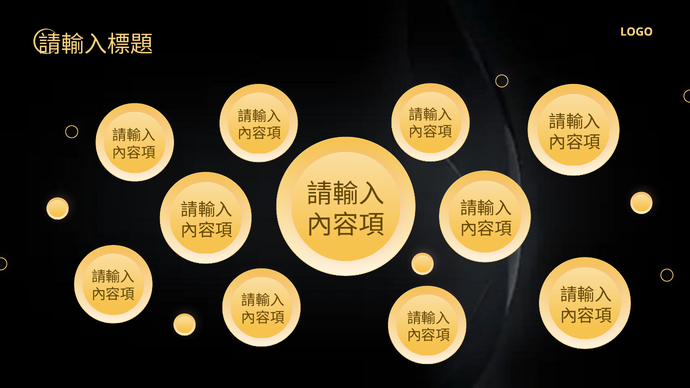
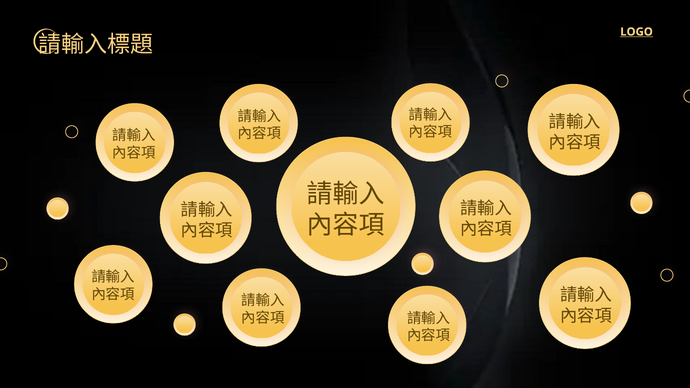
LOGO underline: none -> present (637, 32)
